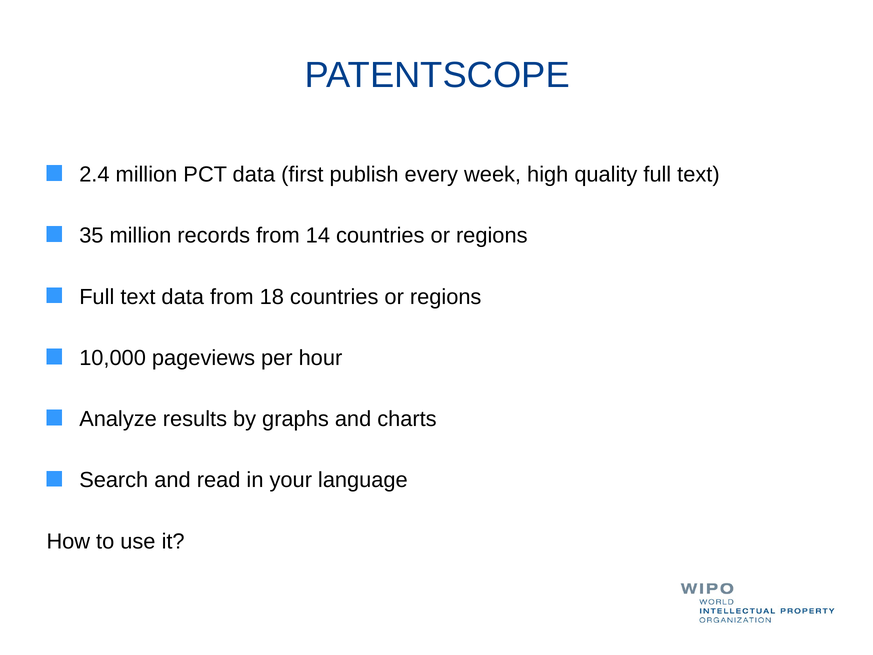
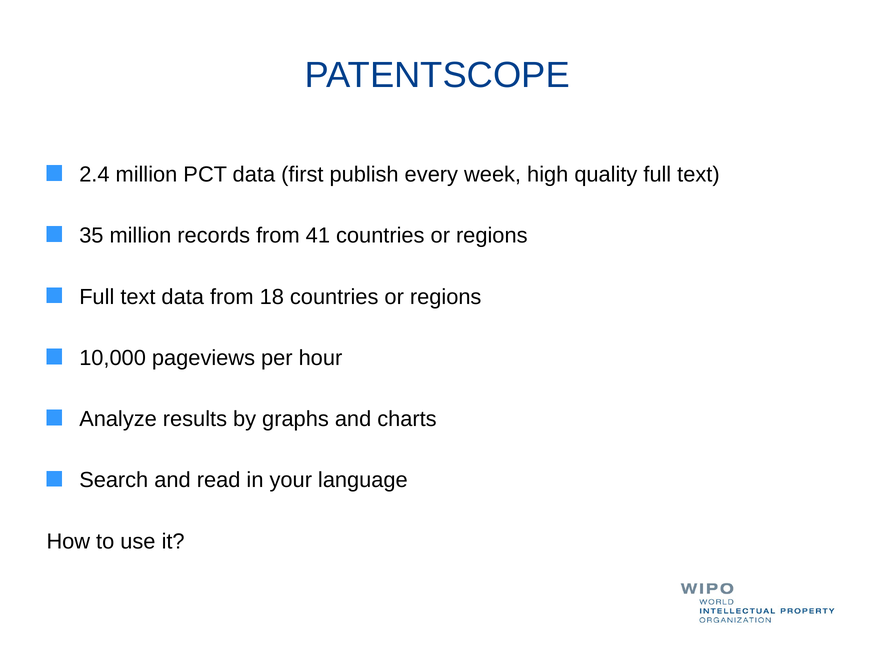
14: 14 -> 41 (318, 236)
